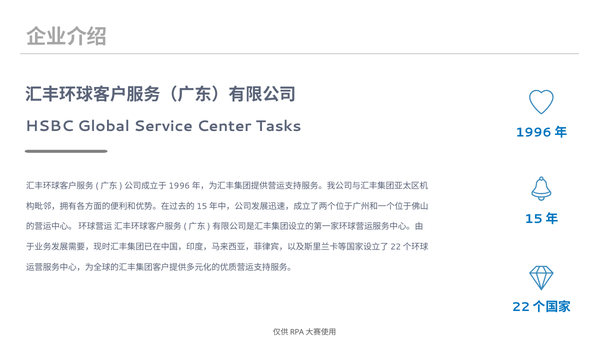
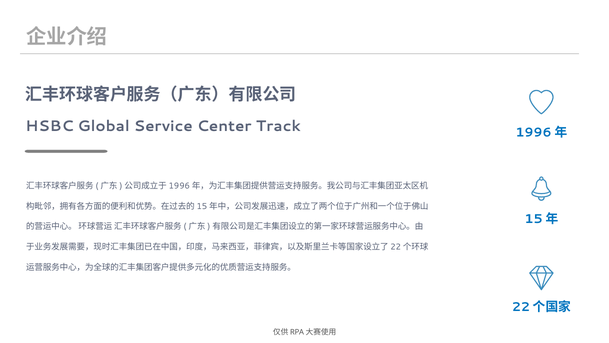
Tasks: Tasks -> Track (278, 126)
